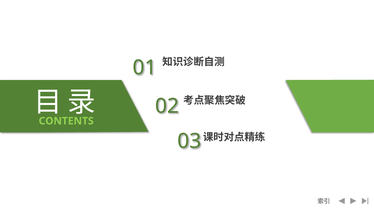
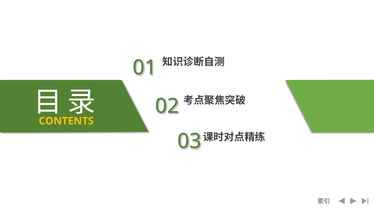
CONTENTS colour: light green -> yellow (66, 121)
